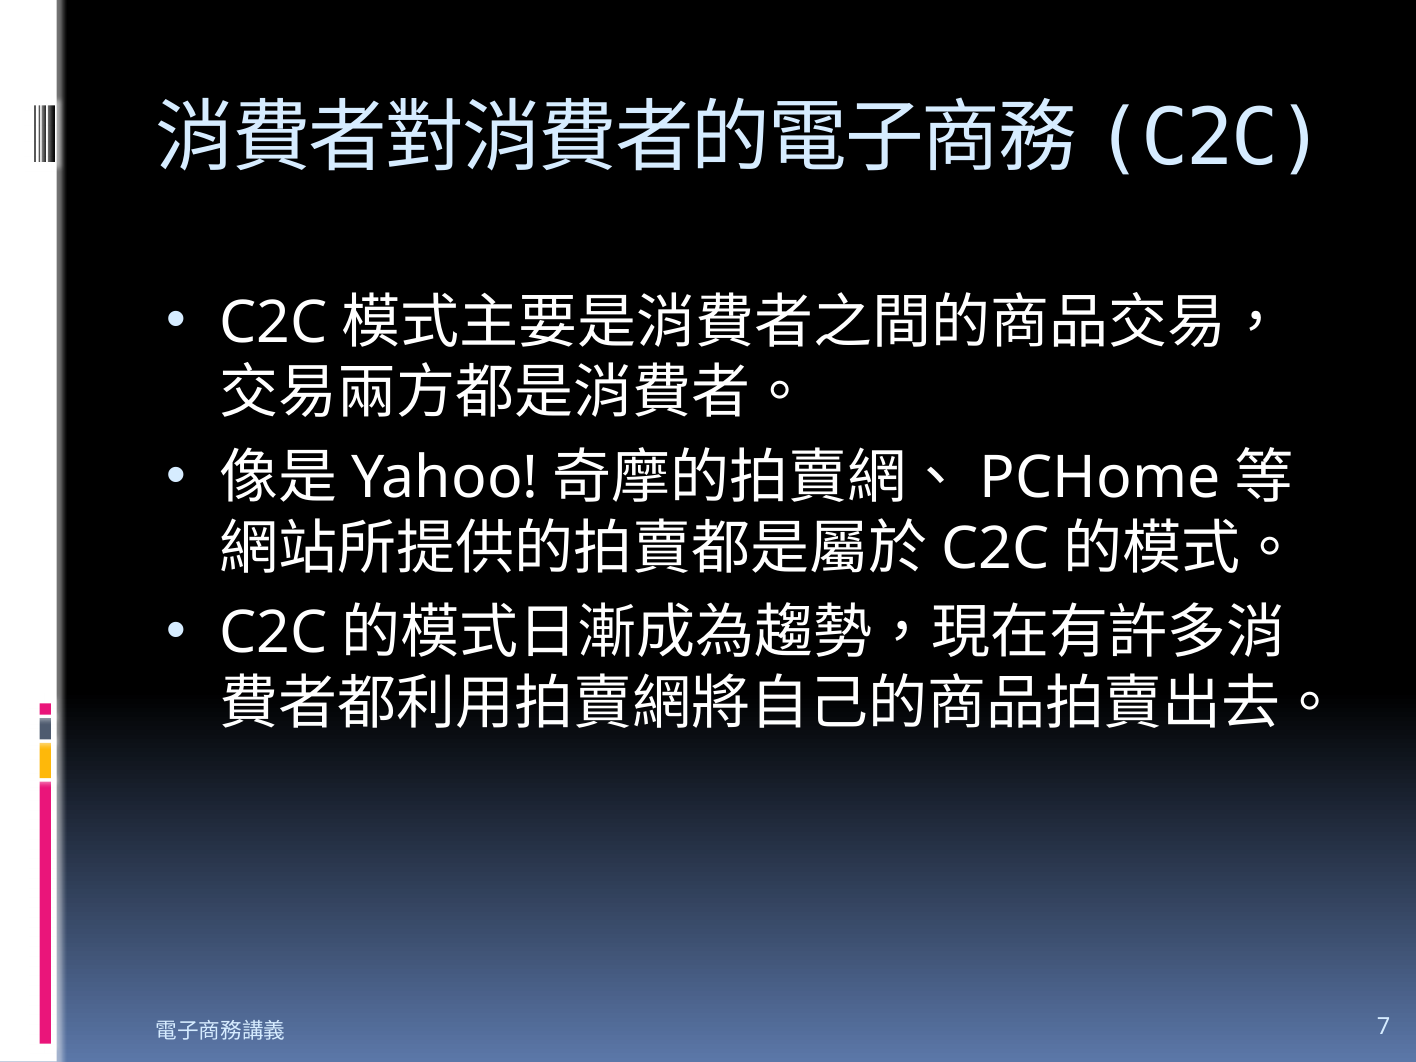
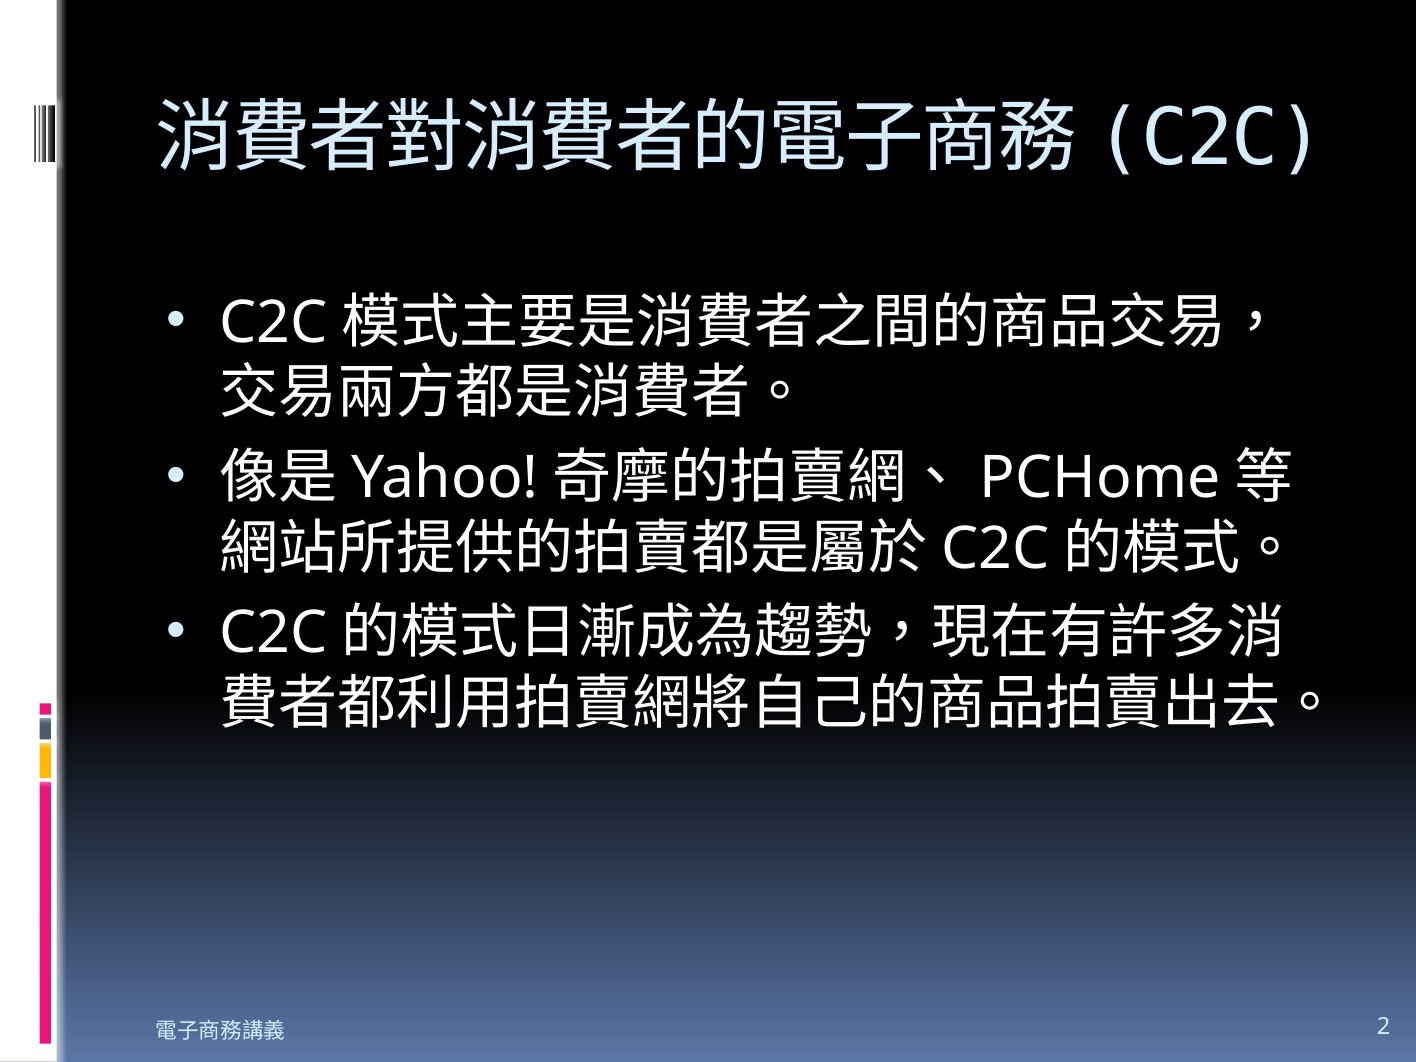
7: 7 -> 2 (1384, 1027)
